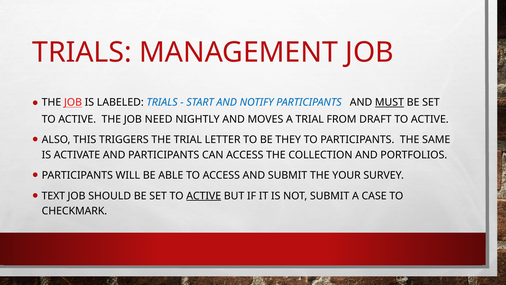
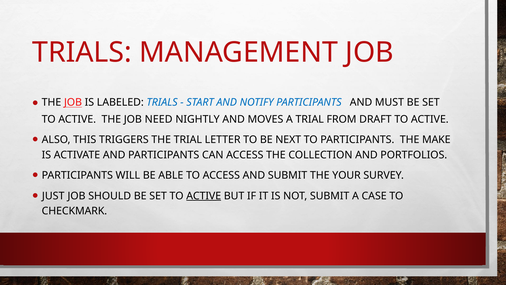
MUST underline: present -> none (389, 102)
THEY: THEY -> NEXT (288, 140)
SAME: SAME -> MAKE (436, 140)
TEXT: TEXT -> JUST (53, 196)
